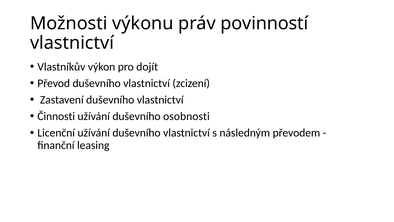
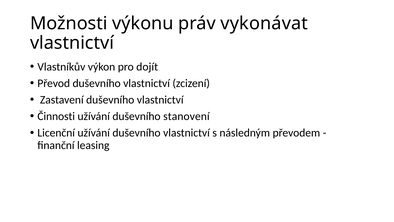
povinností: povinností -> vykonávat (264, 23)
osobnosti: osobnosti -> stanovení (186, 116)
